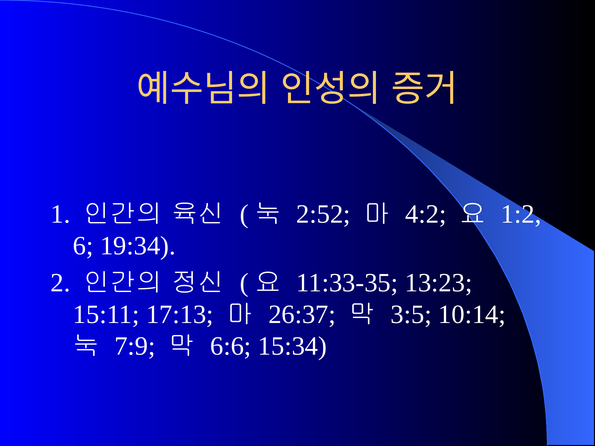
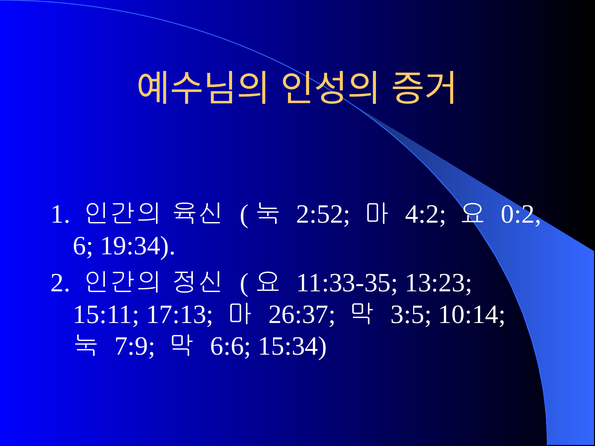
1:2: 1:2 -> 0:2 (521, 214)
